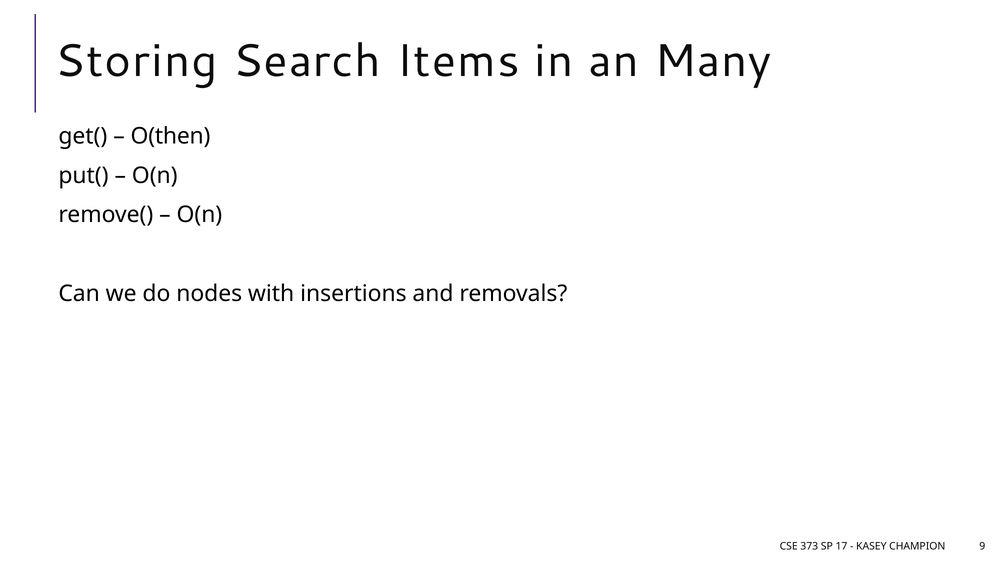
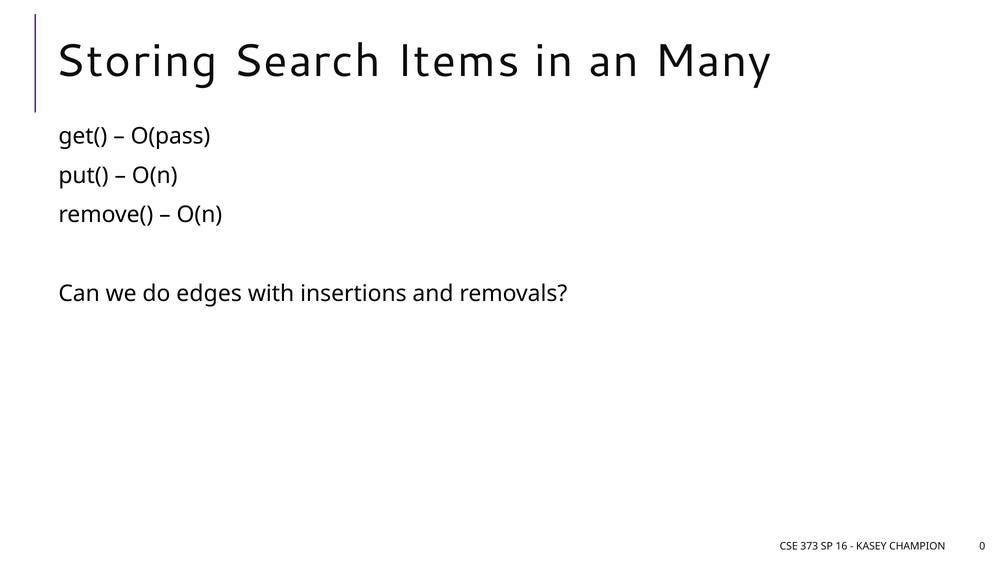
O(then: O(then -> O(pass (170, 136)
nodes: nodes -> edges (209, 293)
17: 17 -> 16 (841, 546)
9: 9 -> 0 (982, 546)
